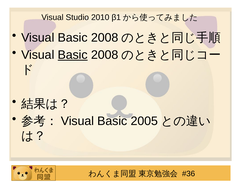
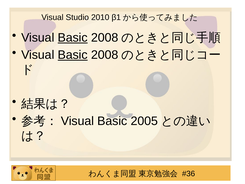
Basic underline: none -> present (73, 38)
